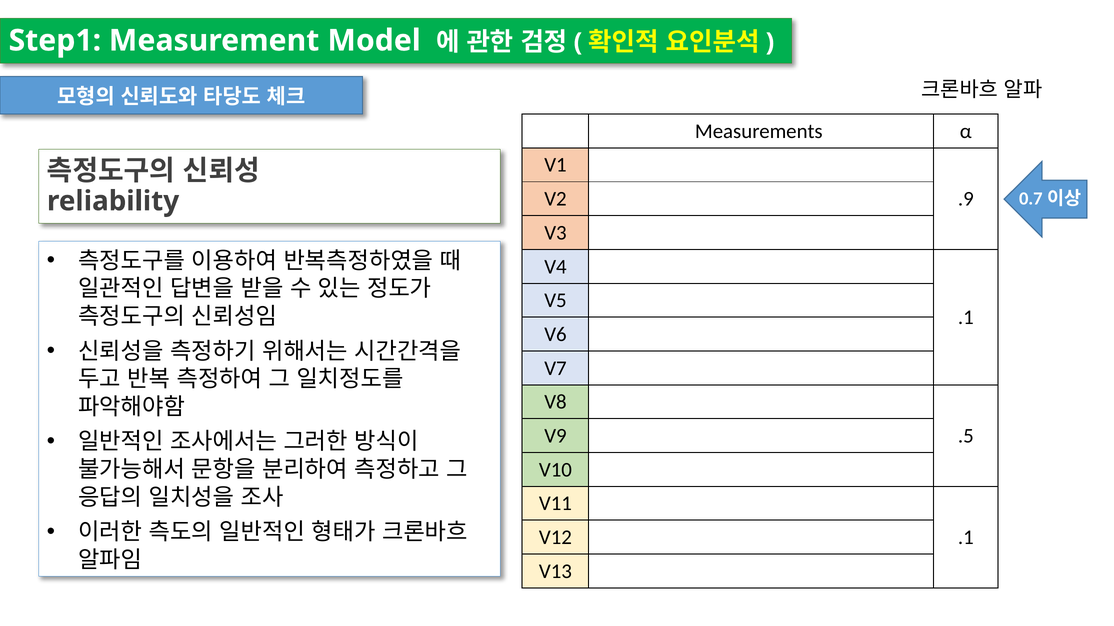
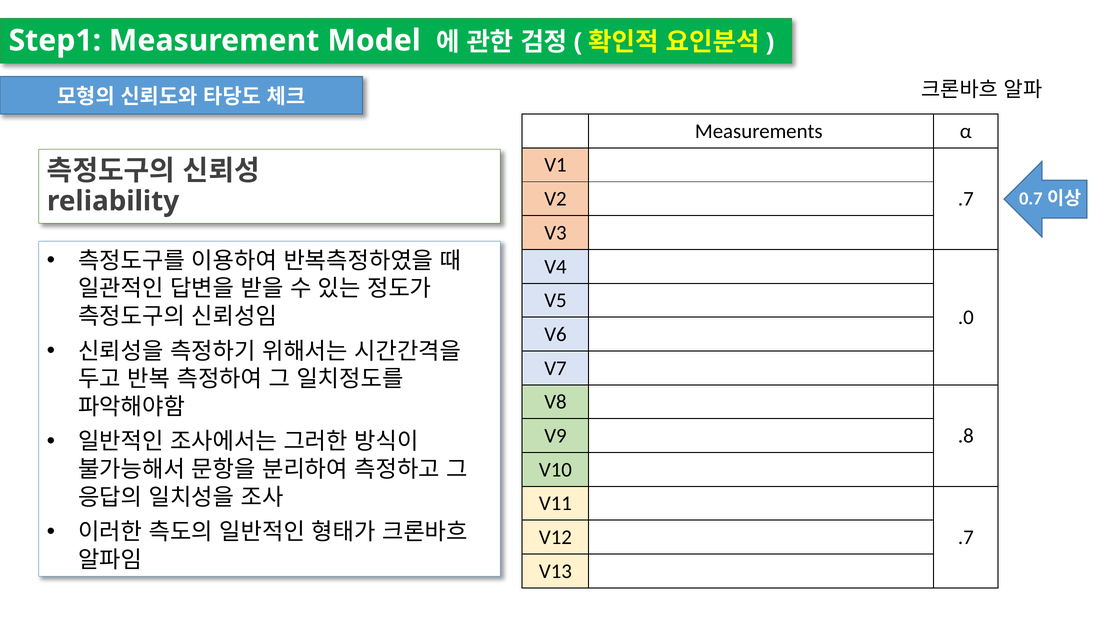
.9: .9 -> .7 (966, 199)
.1: .1 -> .0 (966, 318)
.5: .5 -> .8 (966, 436)
.1: .1 -> .7 (966, 538)
